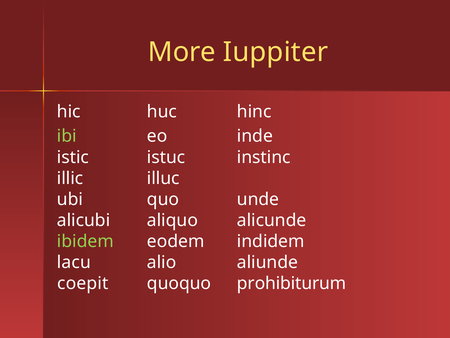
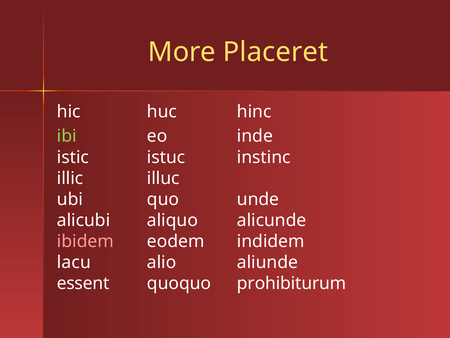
Iuppiter: Iuppiter -> Placeret (276, 52)
ibidem colour: light green -> pink (85, 241)
coepit: coepit -> essent (83, 283)
